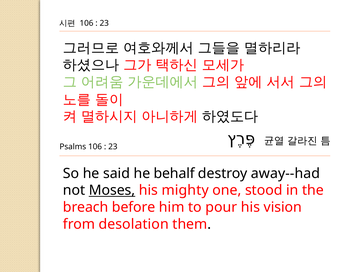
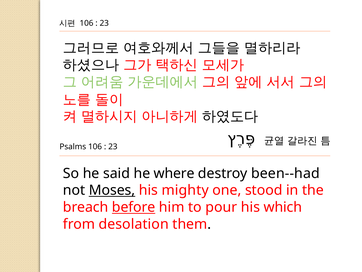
behalf: behalf -> where (174, 173)
away--had: away--had -> been--had (285, 173)
before underline: none -> present (134, 207)
vision: vision -> which (283, 207)
